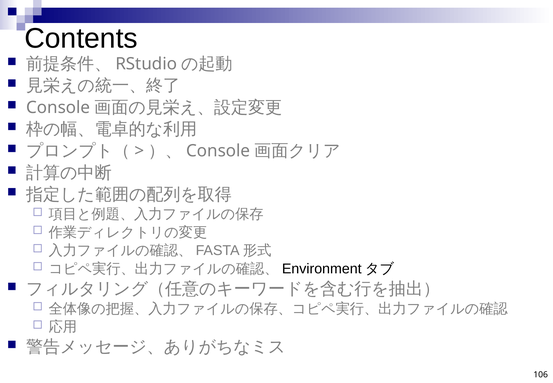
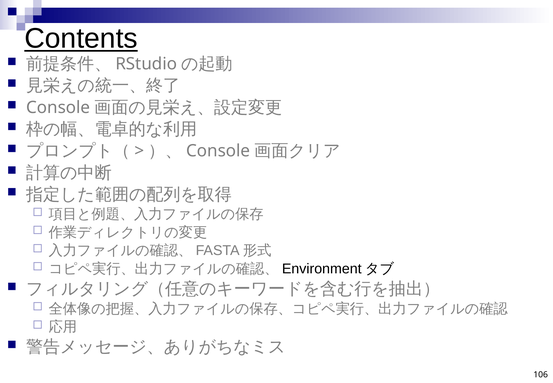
Contents underline: none -> present (81, 39)
